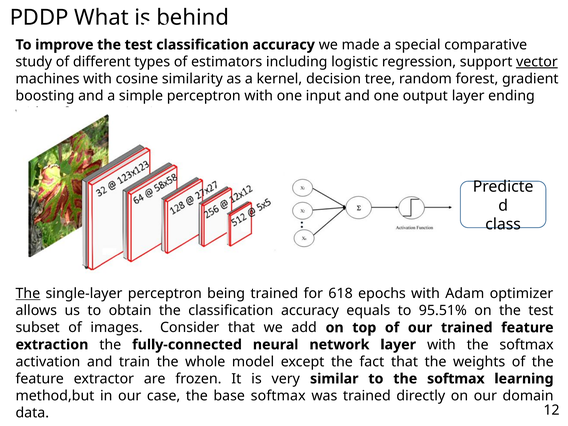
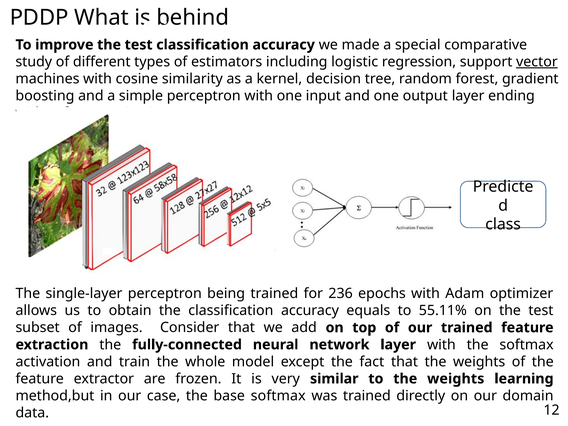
The underline: present -> none (28, 294)
618: 618 -> 236 (341, 294)
95.51%: 95.51% -> 55.11% (443, 311)
to the softmax: softmax -> weights (456, 379)
